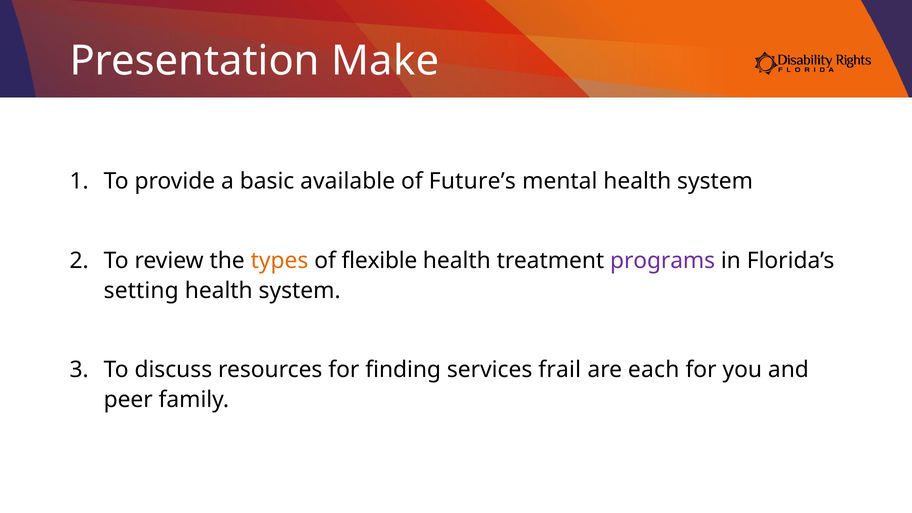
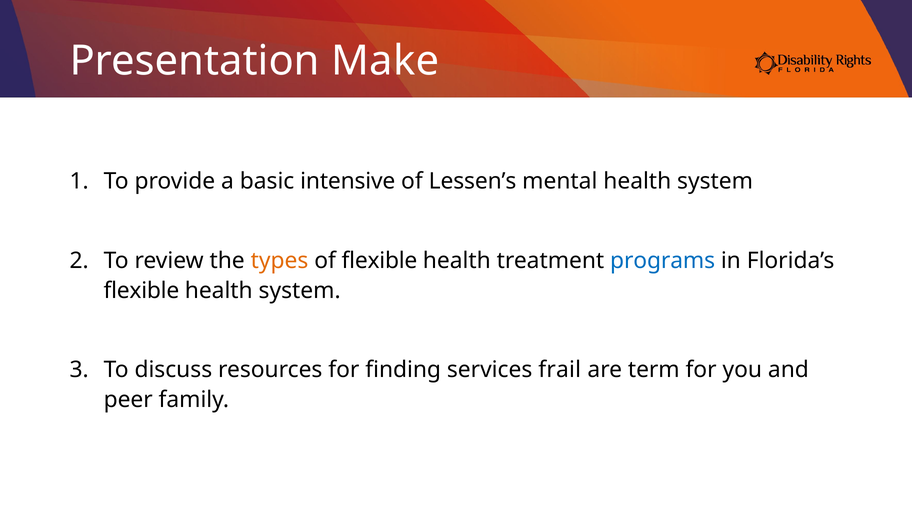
available: available -> intensive (348, 181)
Future’s: Future’s -> Lessen’s (473, 181)
programs colour: purple -> blue (663, 261)
setting: setting -> flexible (141, 291)
each: each -> term (654, 370)
